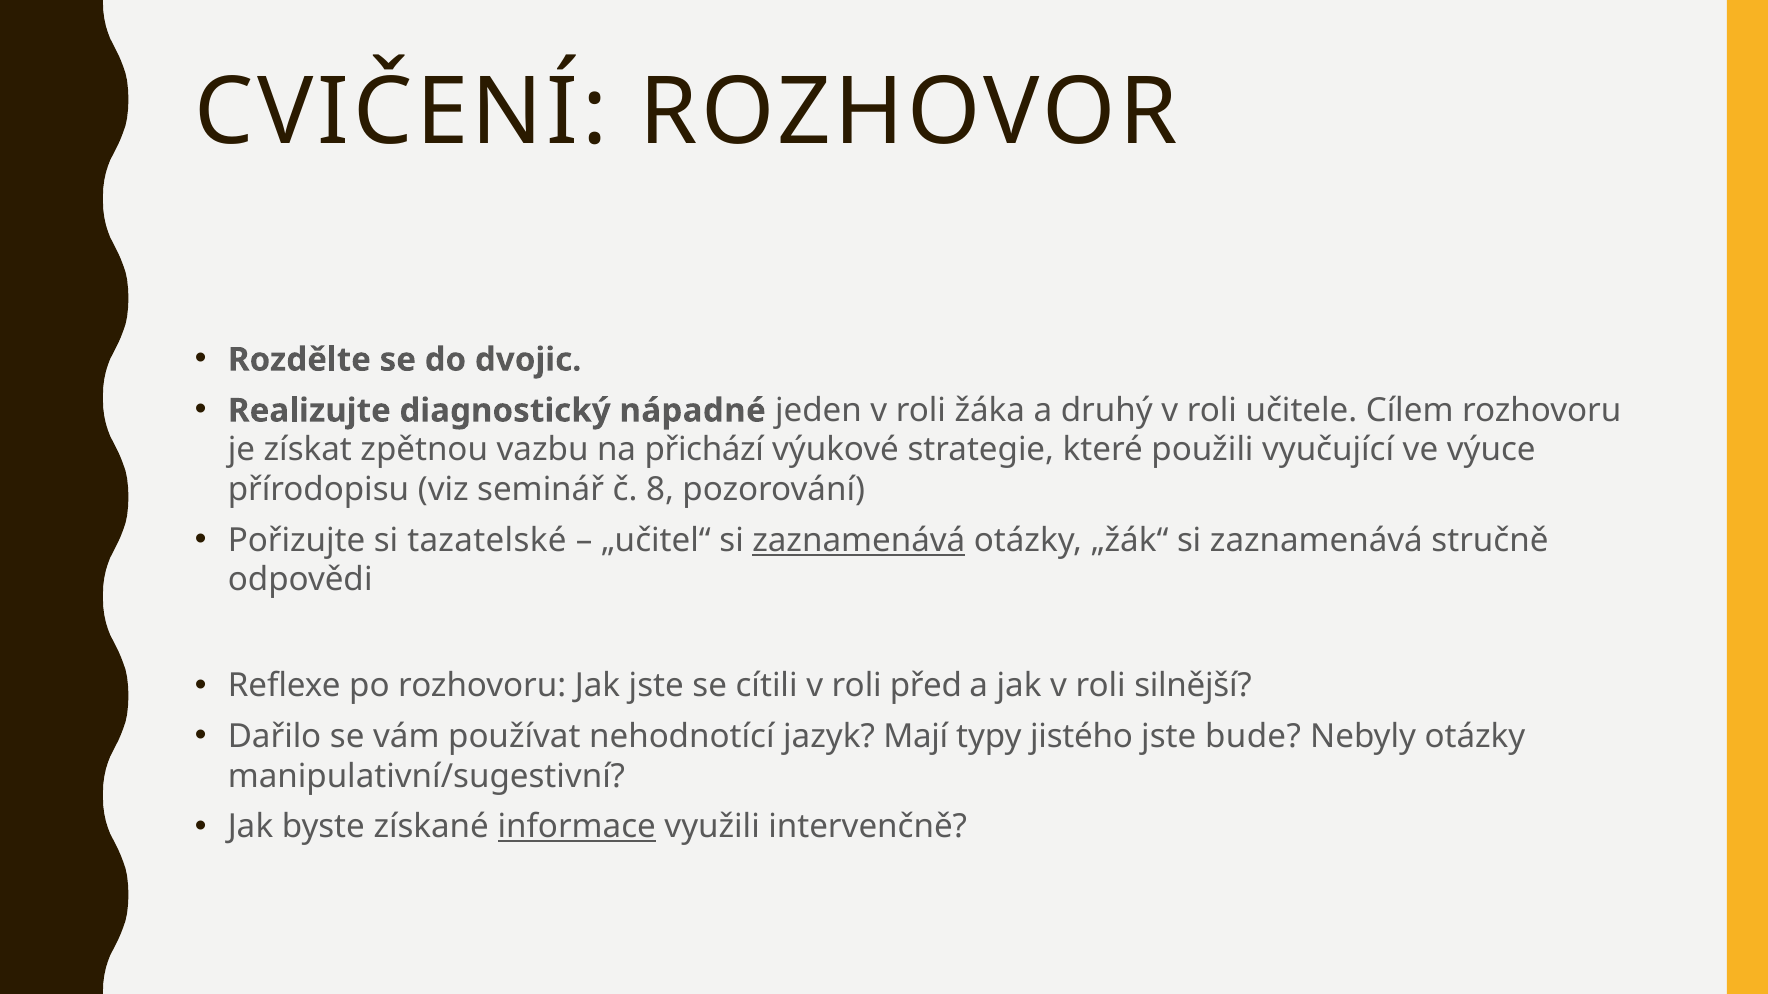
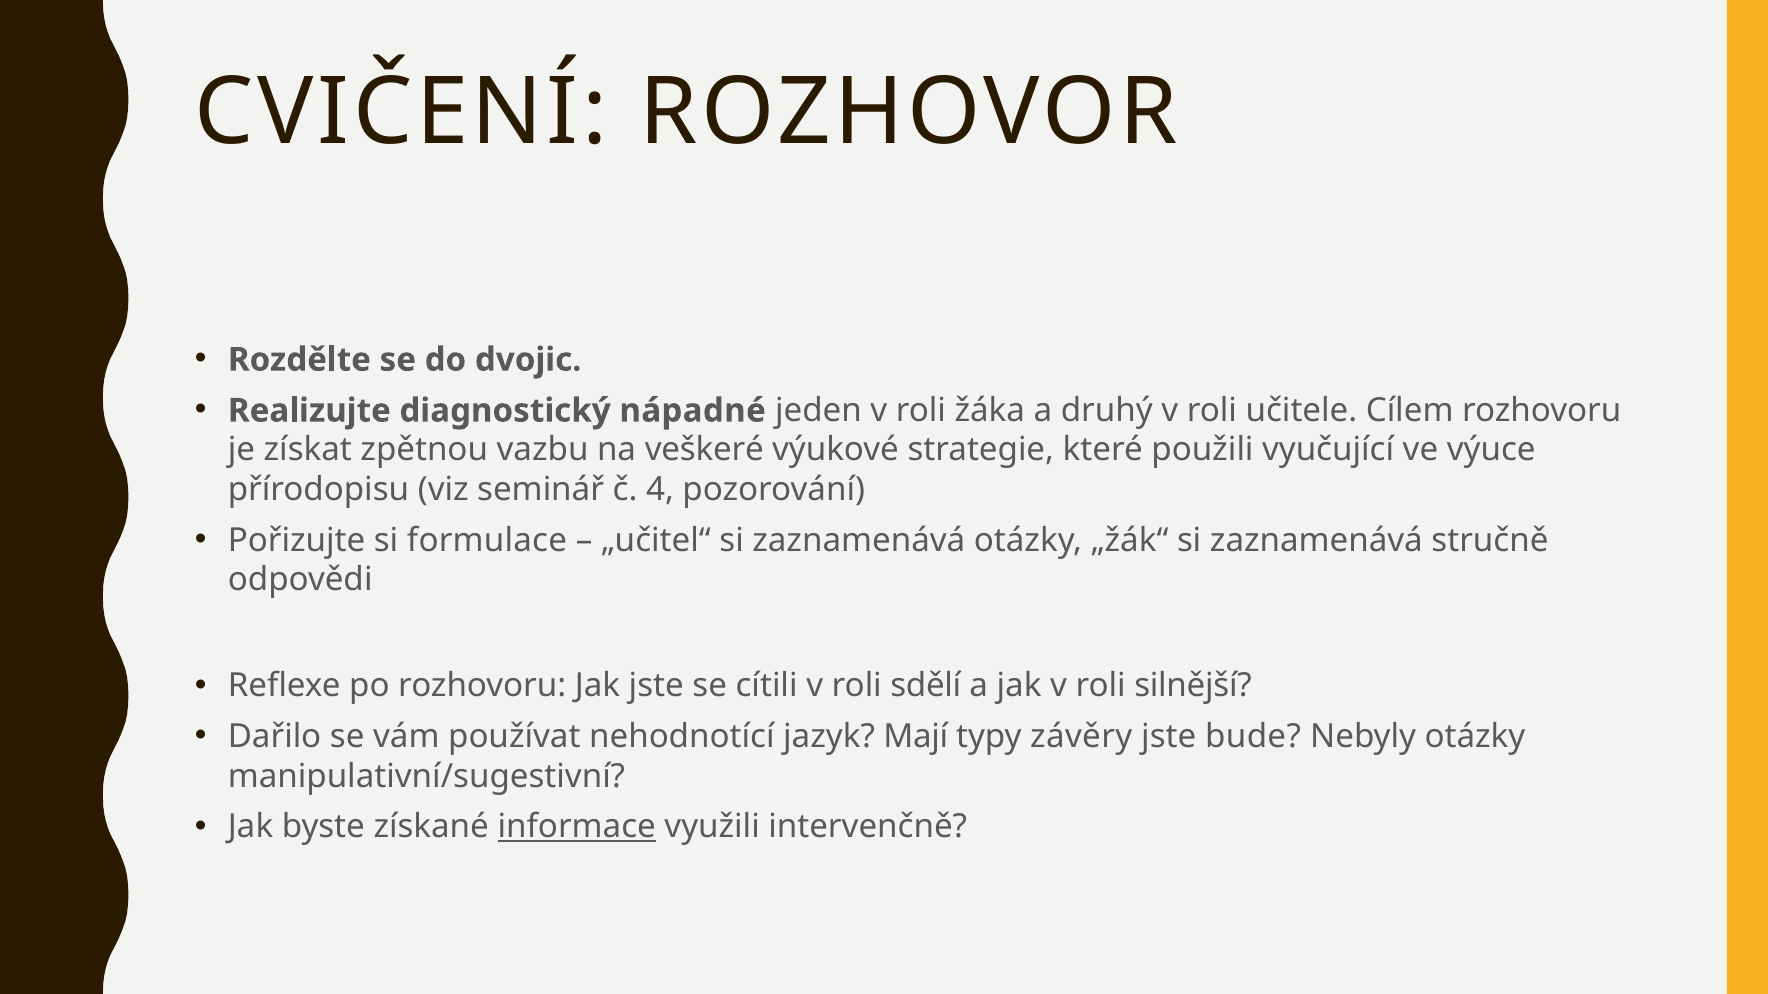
přichází: přichází -> veškeré (704, 450)
8: 8 -> 4 (660, 490)
tazatelské: tazatelské -> formulace (487, 541)
zaznamenává underline: present -> none (859, 541)
před: před -> sdělí (926, 686)
jistého: jistého -> závěry (1081, 737)
